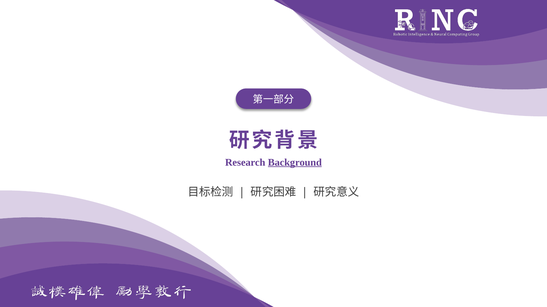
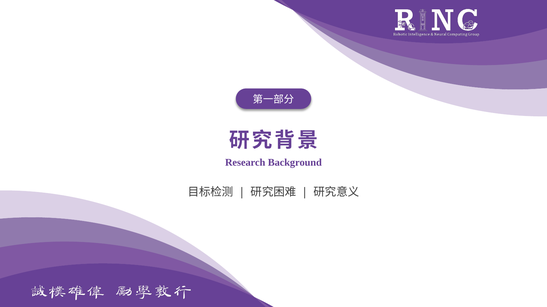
Background underline: present -> none (295, 163)
